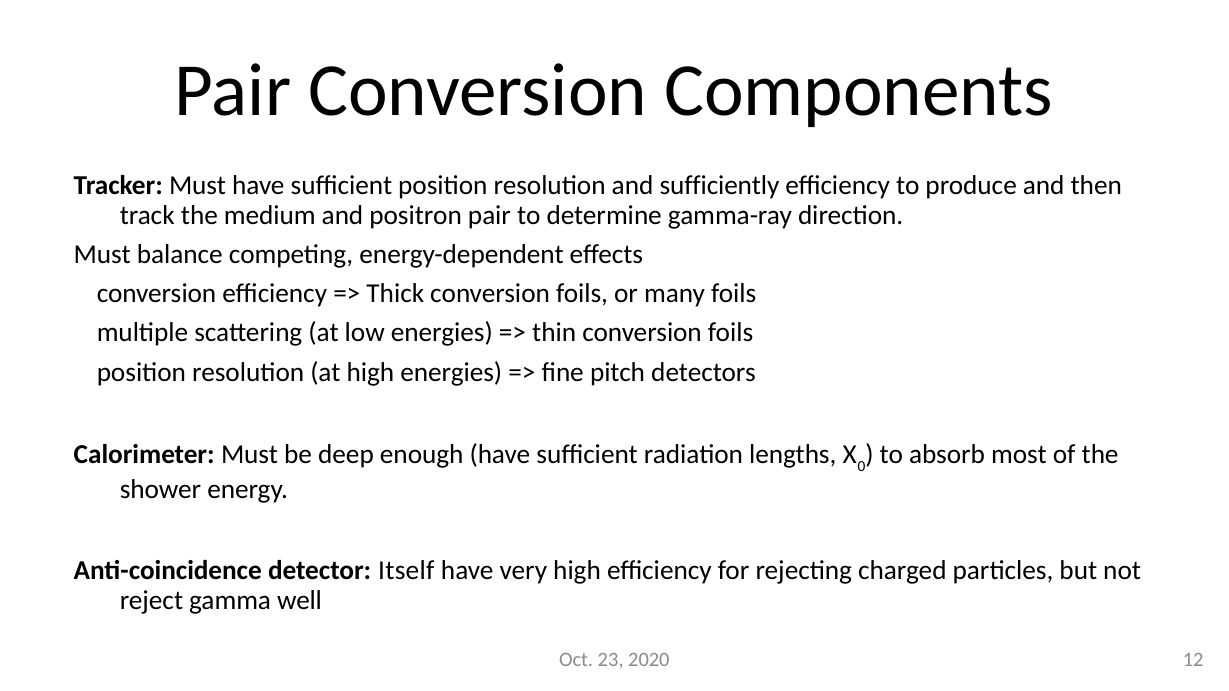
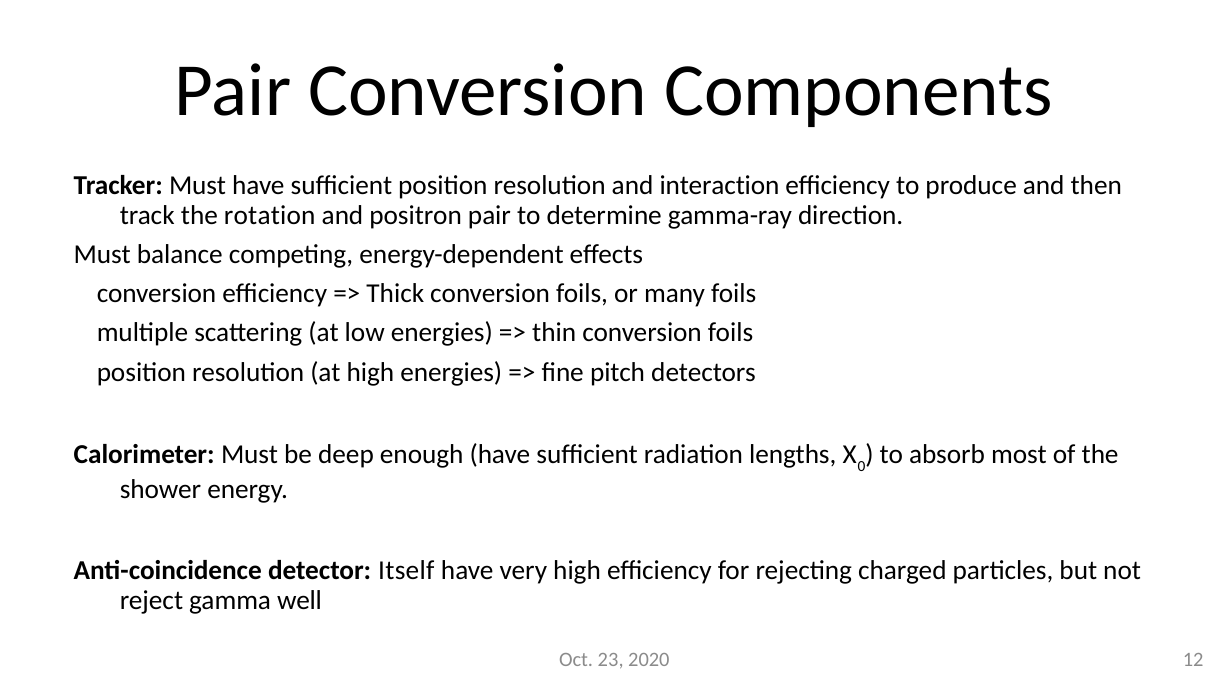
sufficiently: sufficiently -> interaction (719, 186)
medium: medium -> rotation (270, 215)
